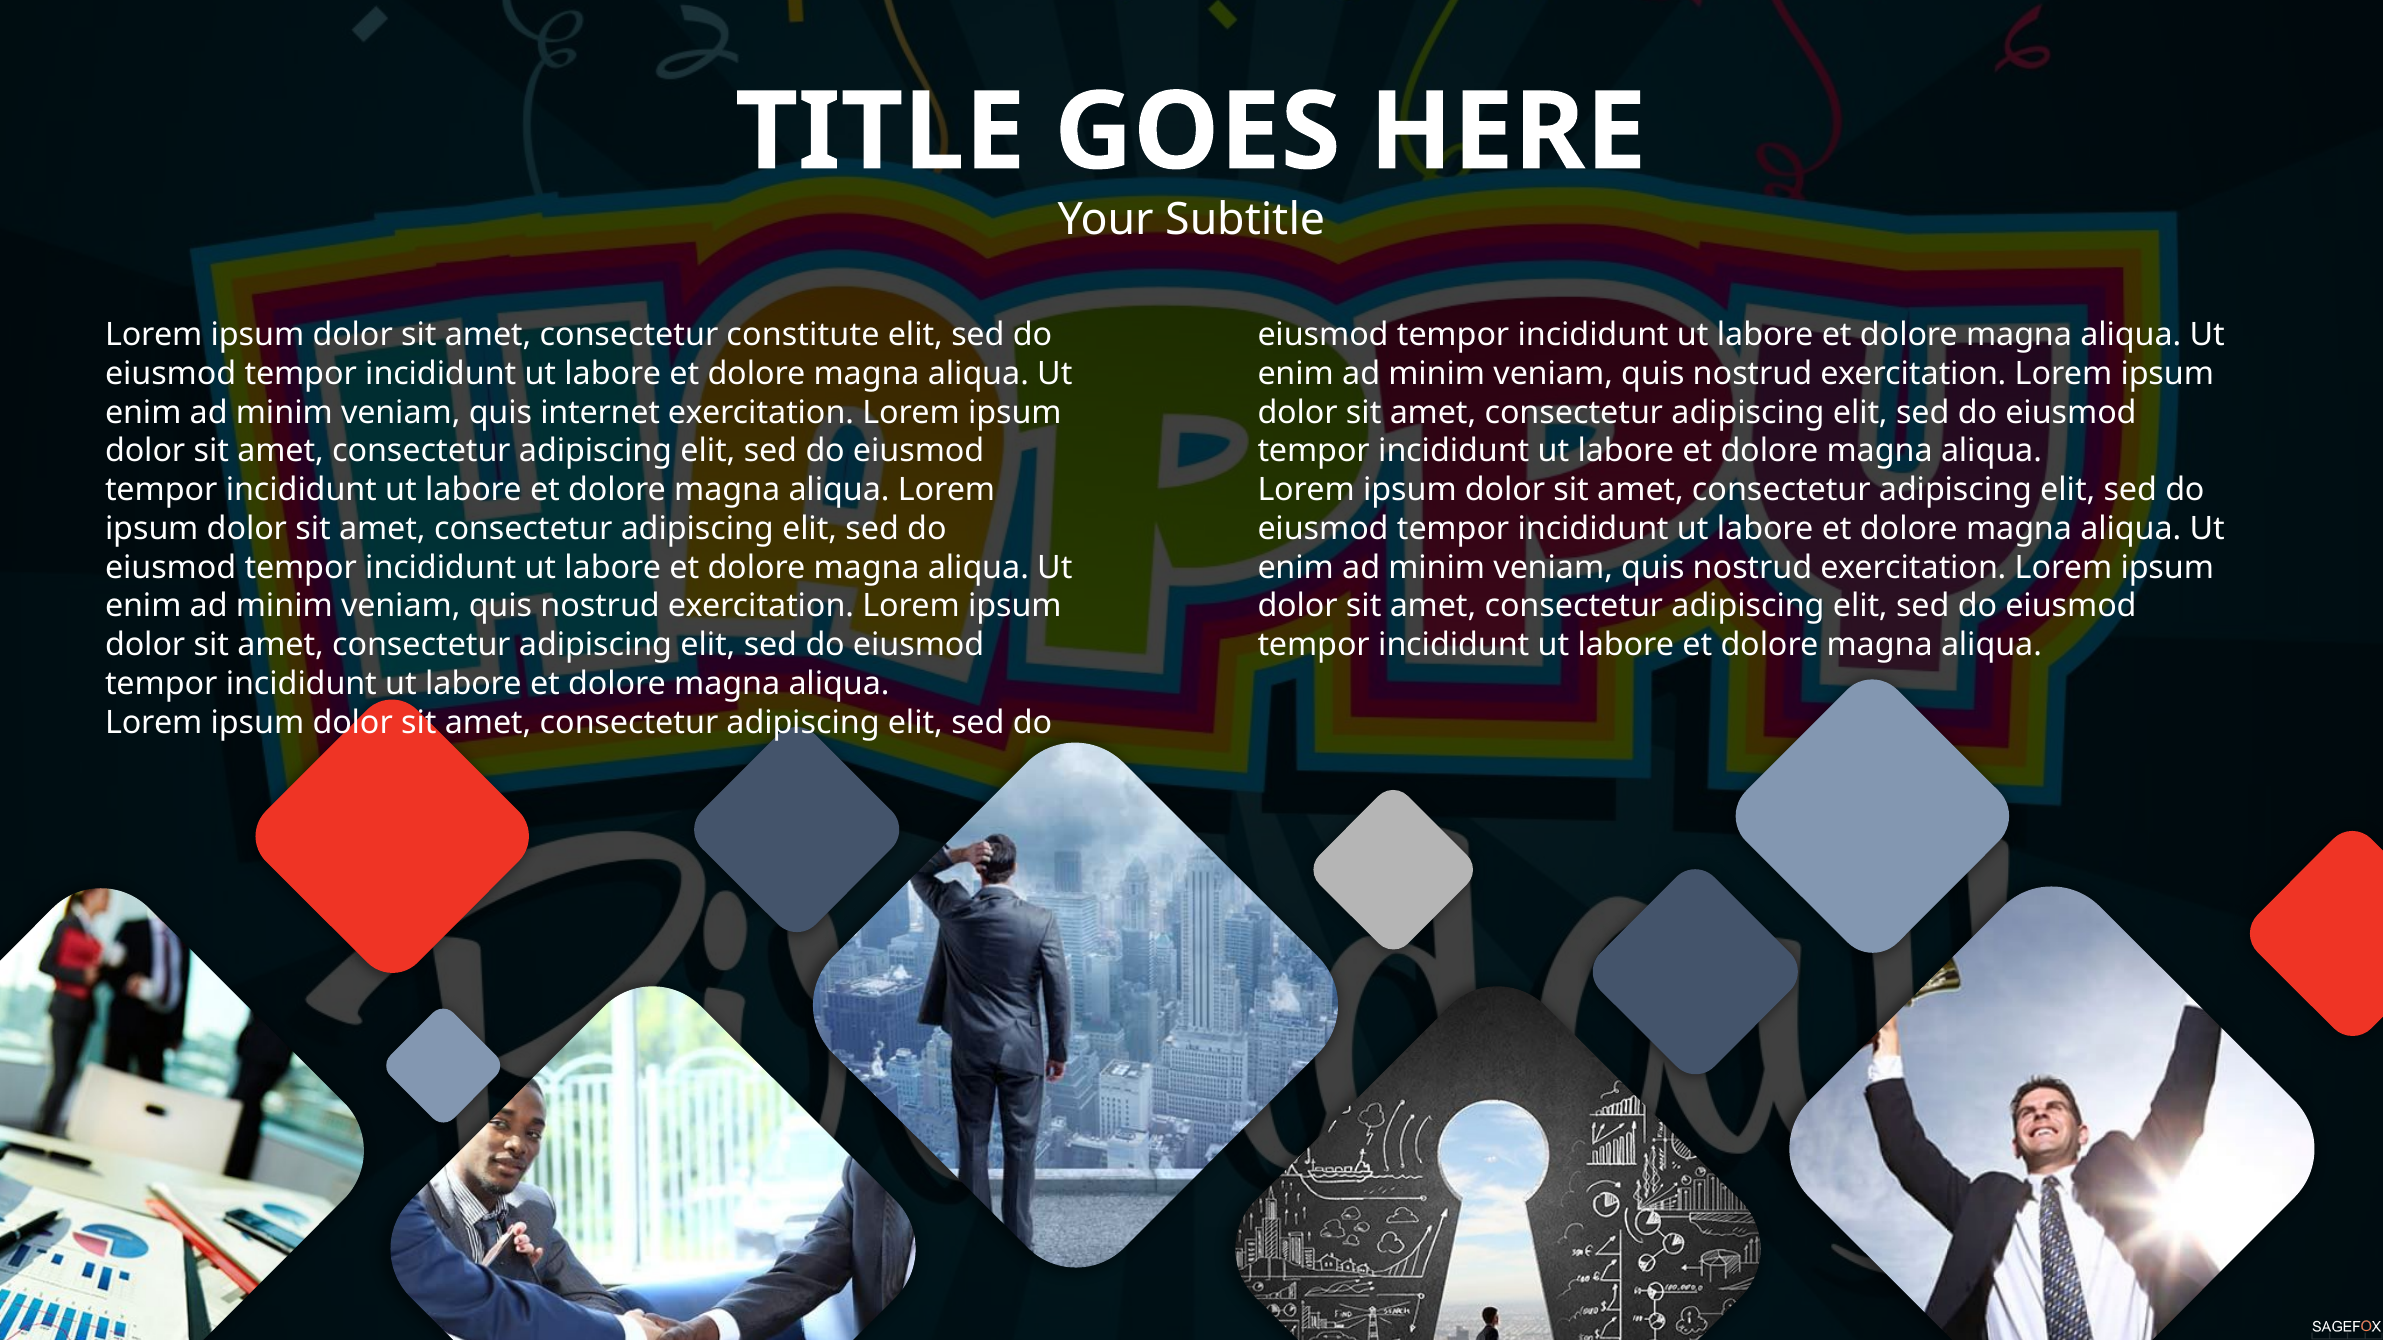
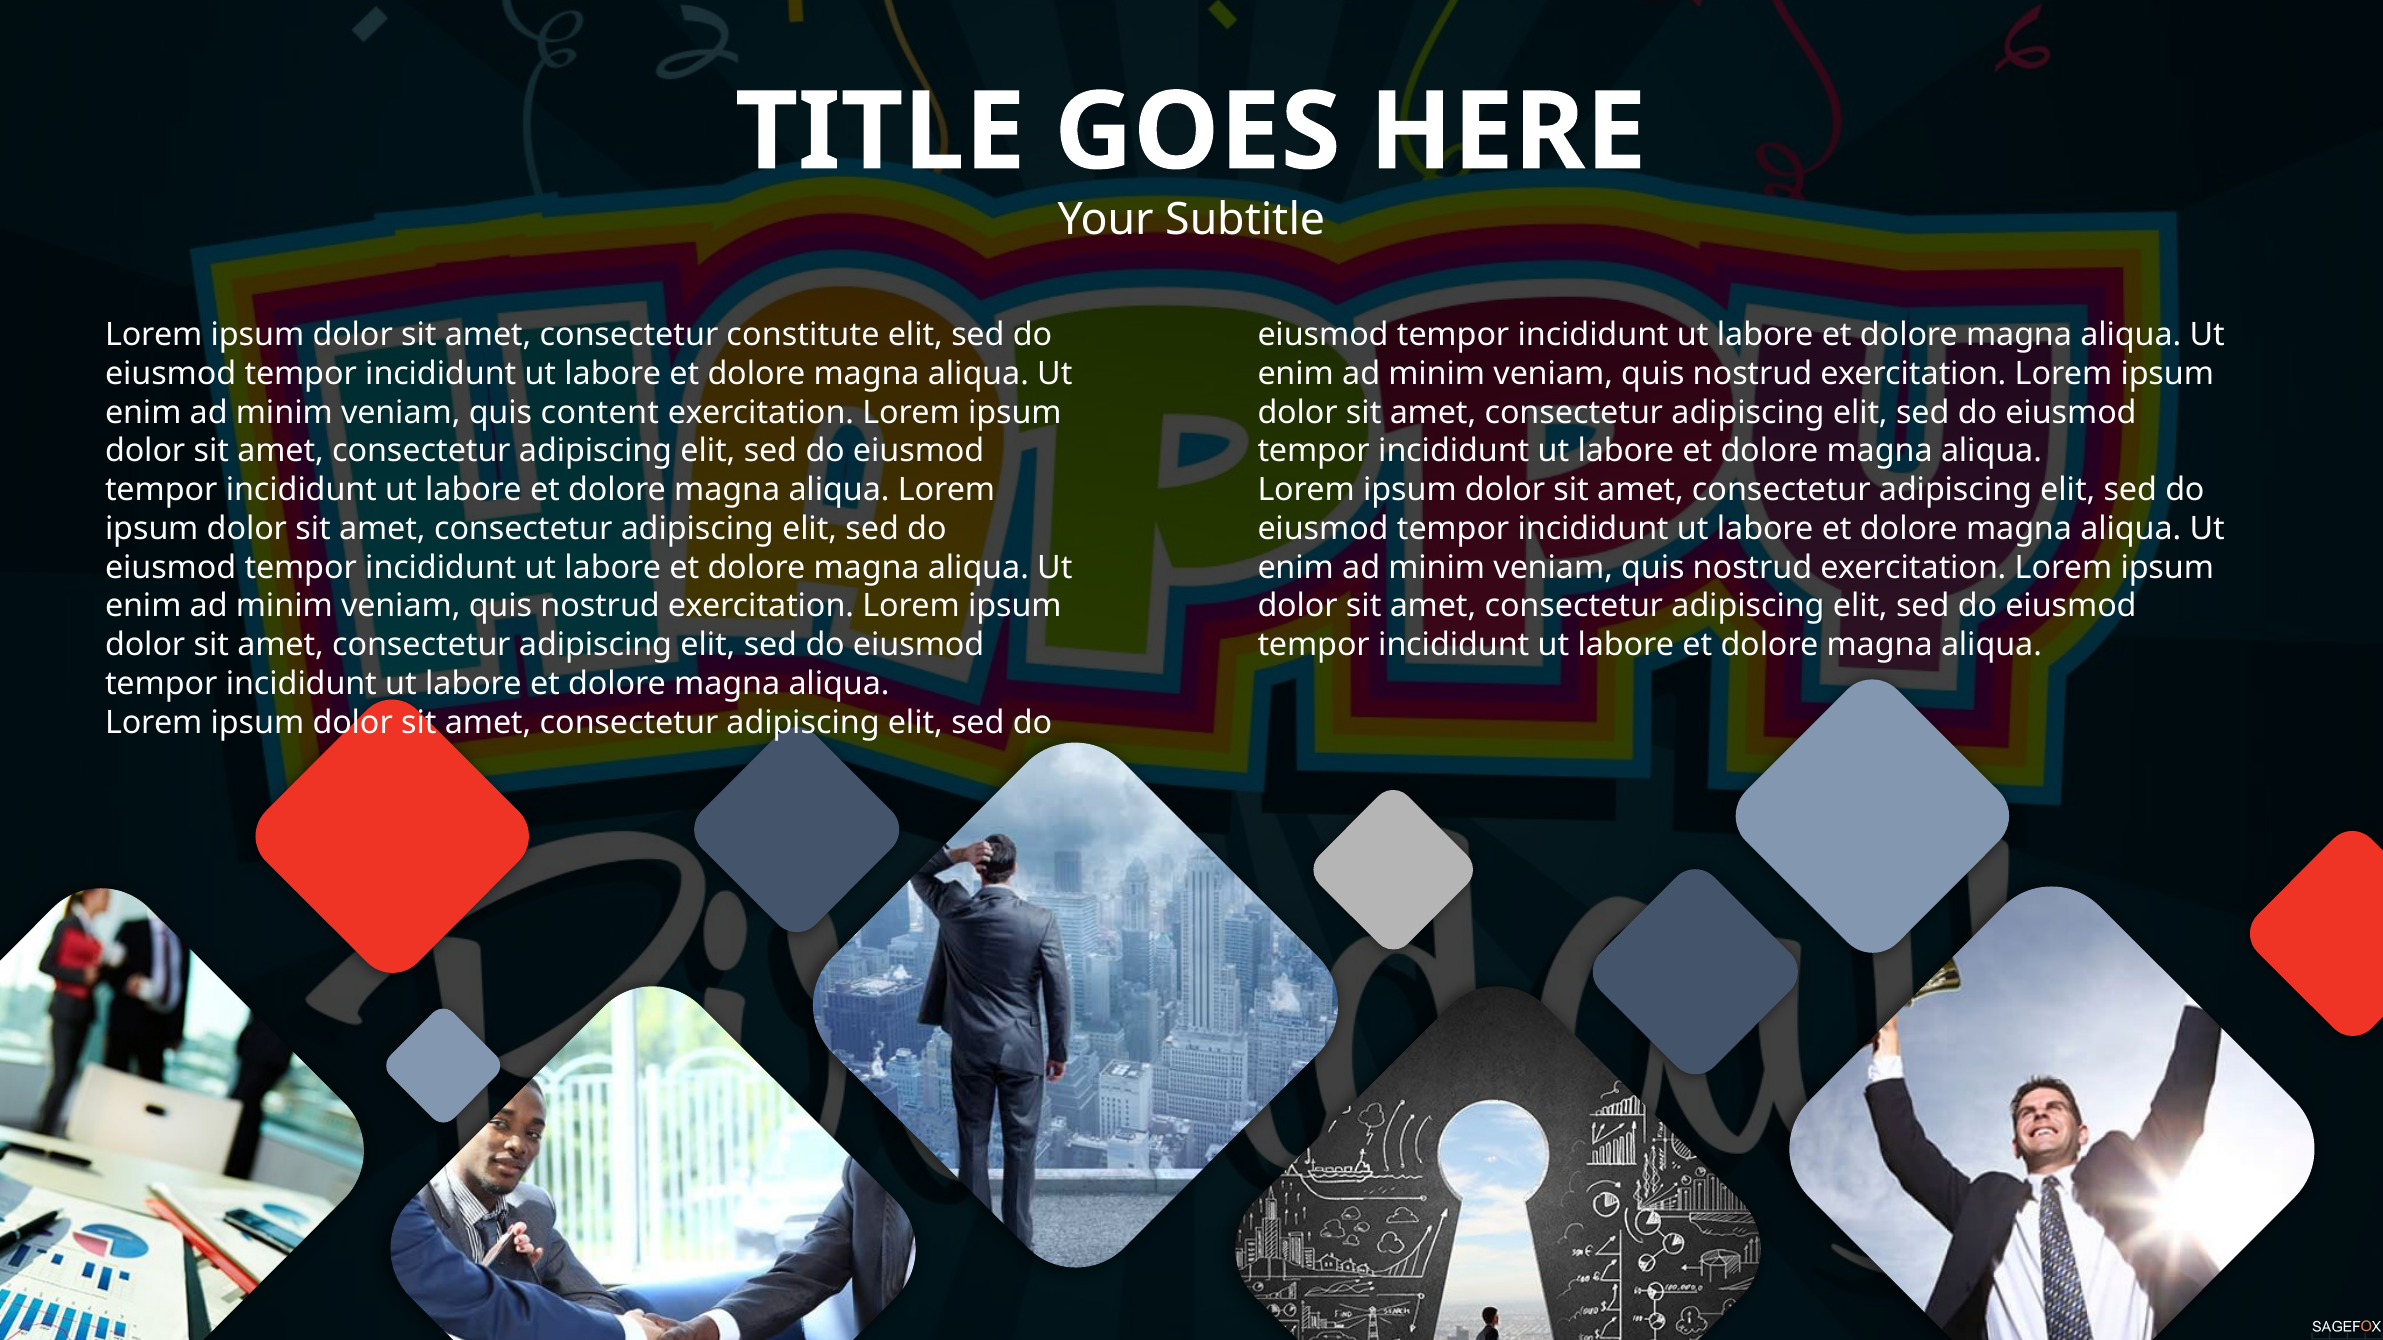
internet: internet -> content (600, 413)
